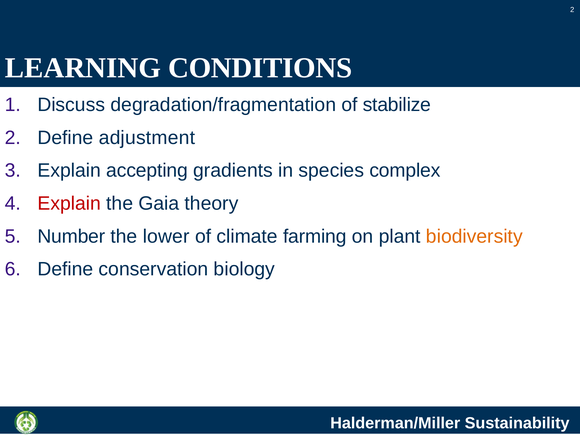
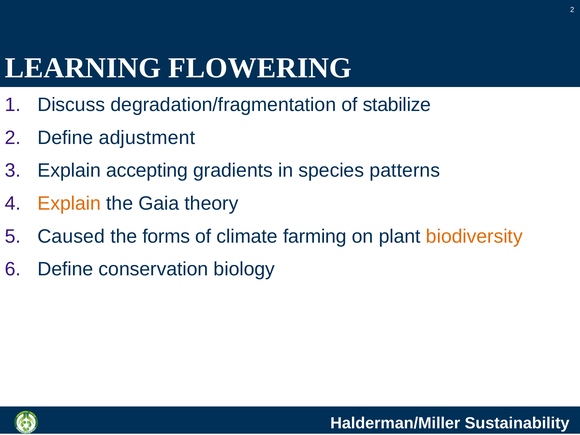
CONDITIONS: CONDITIONS -> FLOWERING (260, 68)
complex: complex -> patterns (405, 171)
Explain colour: red -> orange (69, 203)
Number: Number -> Caused (71, 236)
lower: lower -> forms (166, 236)
